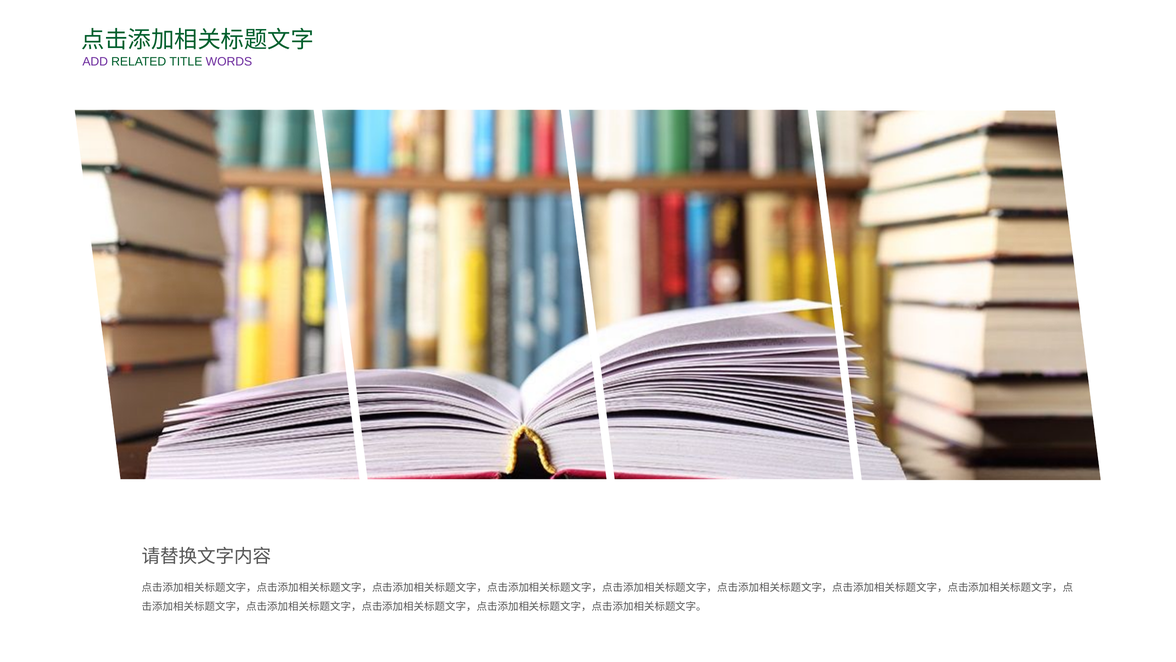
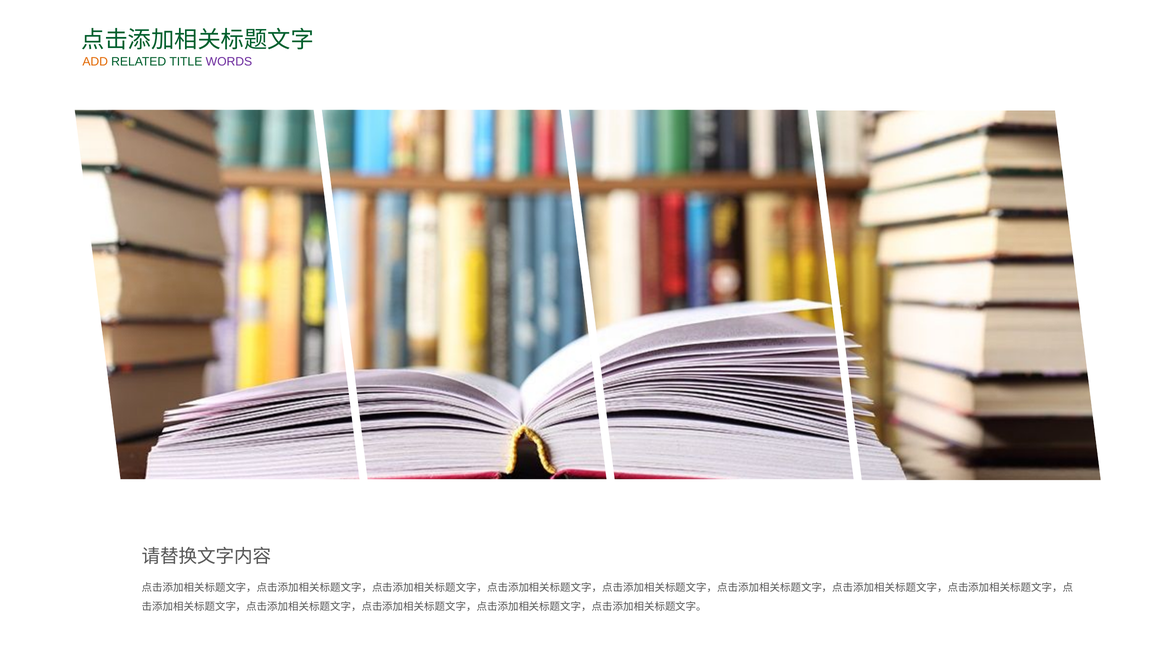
ADD colour: purple -> orange (95, 62)
